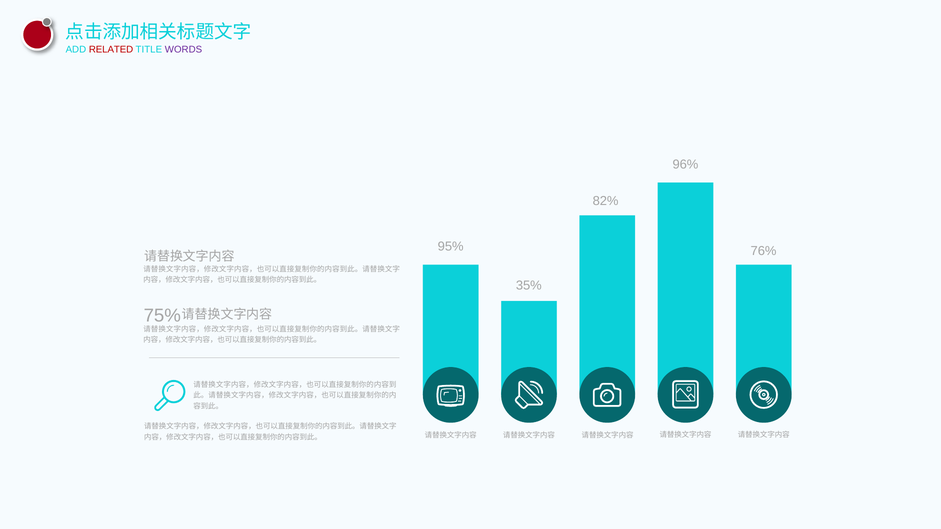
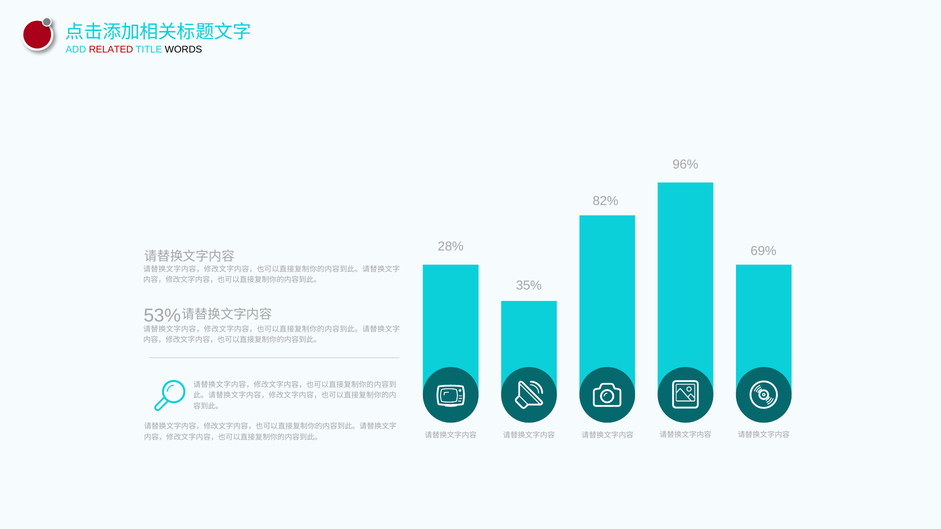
WORDS colour: purple -> black (183, 49)
95%: 95% -> 28% (451, 247)
76%: 76% -> 69% (764, 251)
75%: 75% -> 53% (162, 316)
